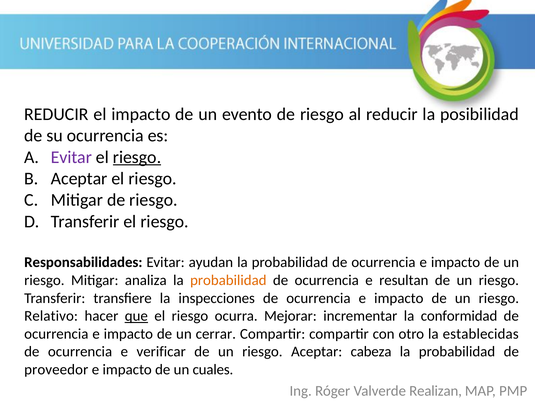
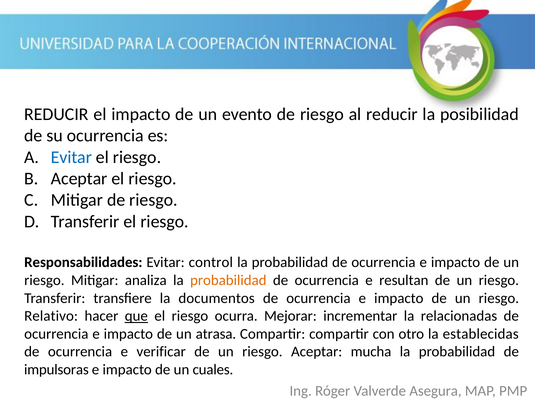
Evitar colour: purple -> blue (71, 157)
riesgo underline: present -> none (137, 157)
ayudan: ayudan -> control (211, 262)
inspecciones: inspecciones -> documentos (217, 298)
conformidad: conformidad -> relacionadas (459, 315)
cerrar: cerrar -> atrasa (216, 333)
cabeza: cabeza -> mucha (371, 351)
proveedor: proveedor -> impulsoras (56, 369)
Realizan: Realizan -> Asegura (435, 390)
